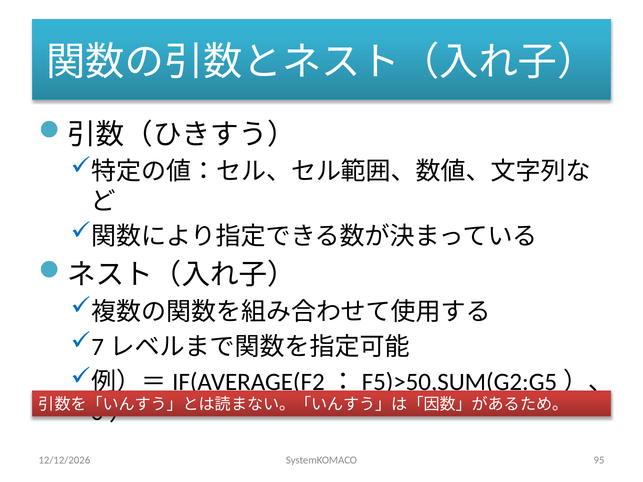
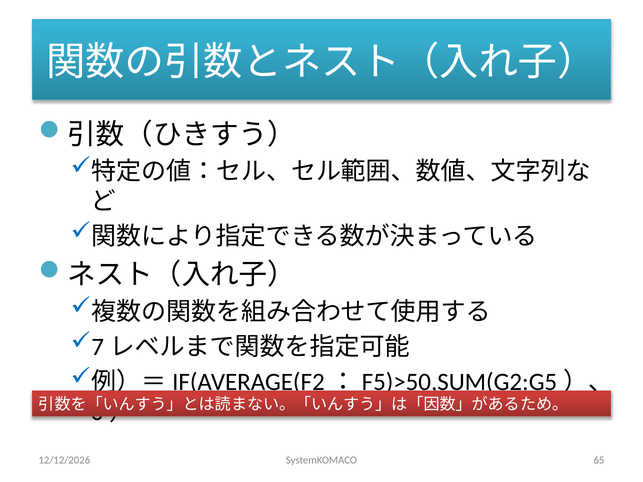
95: 95 -> 65 (599, 460)
